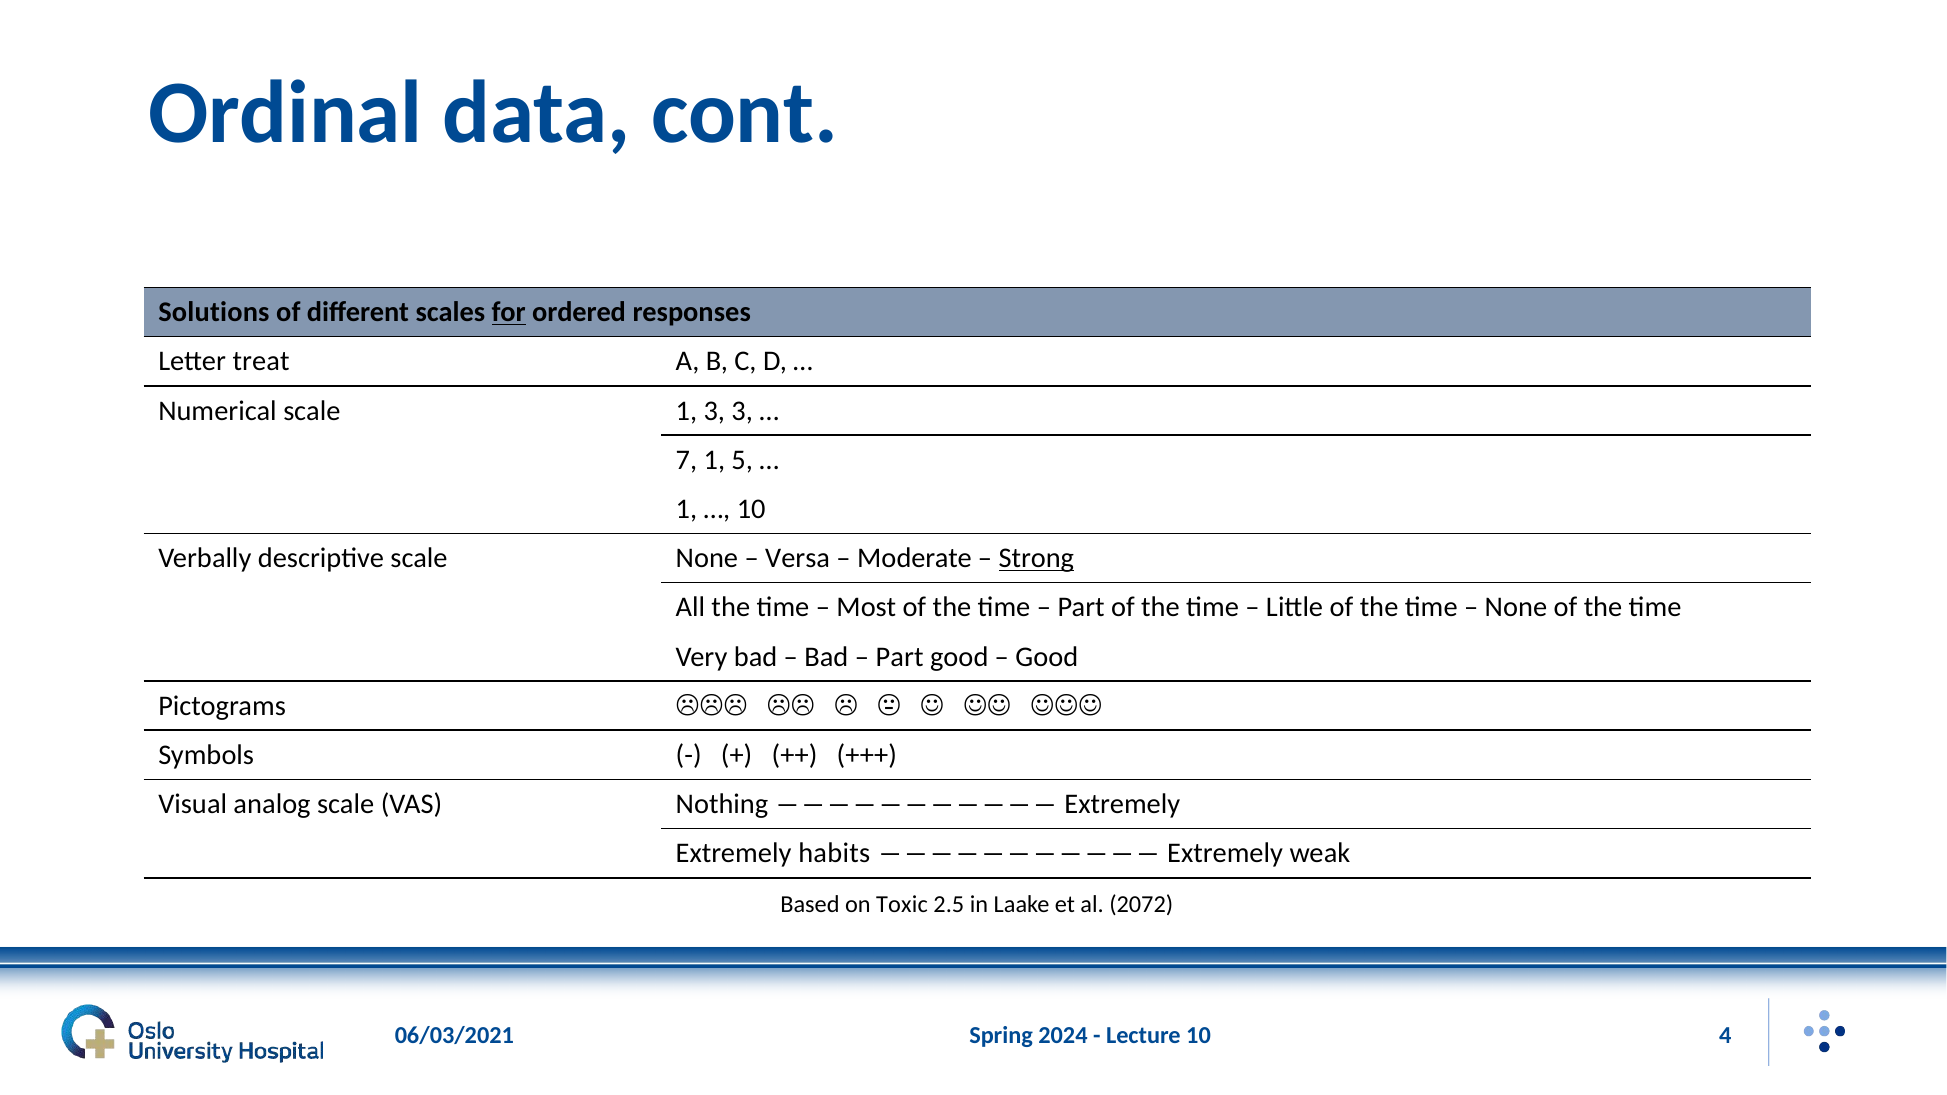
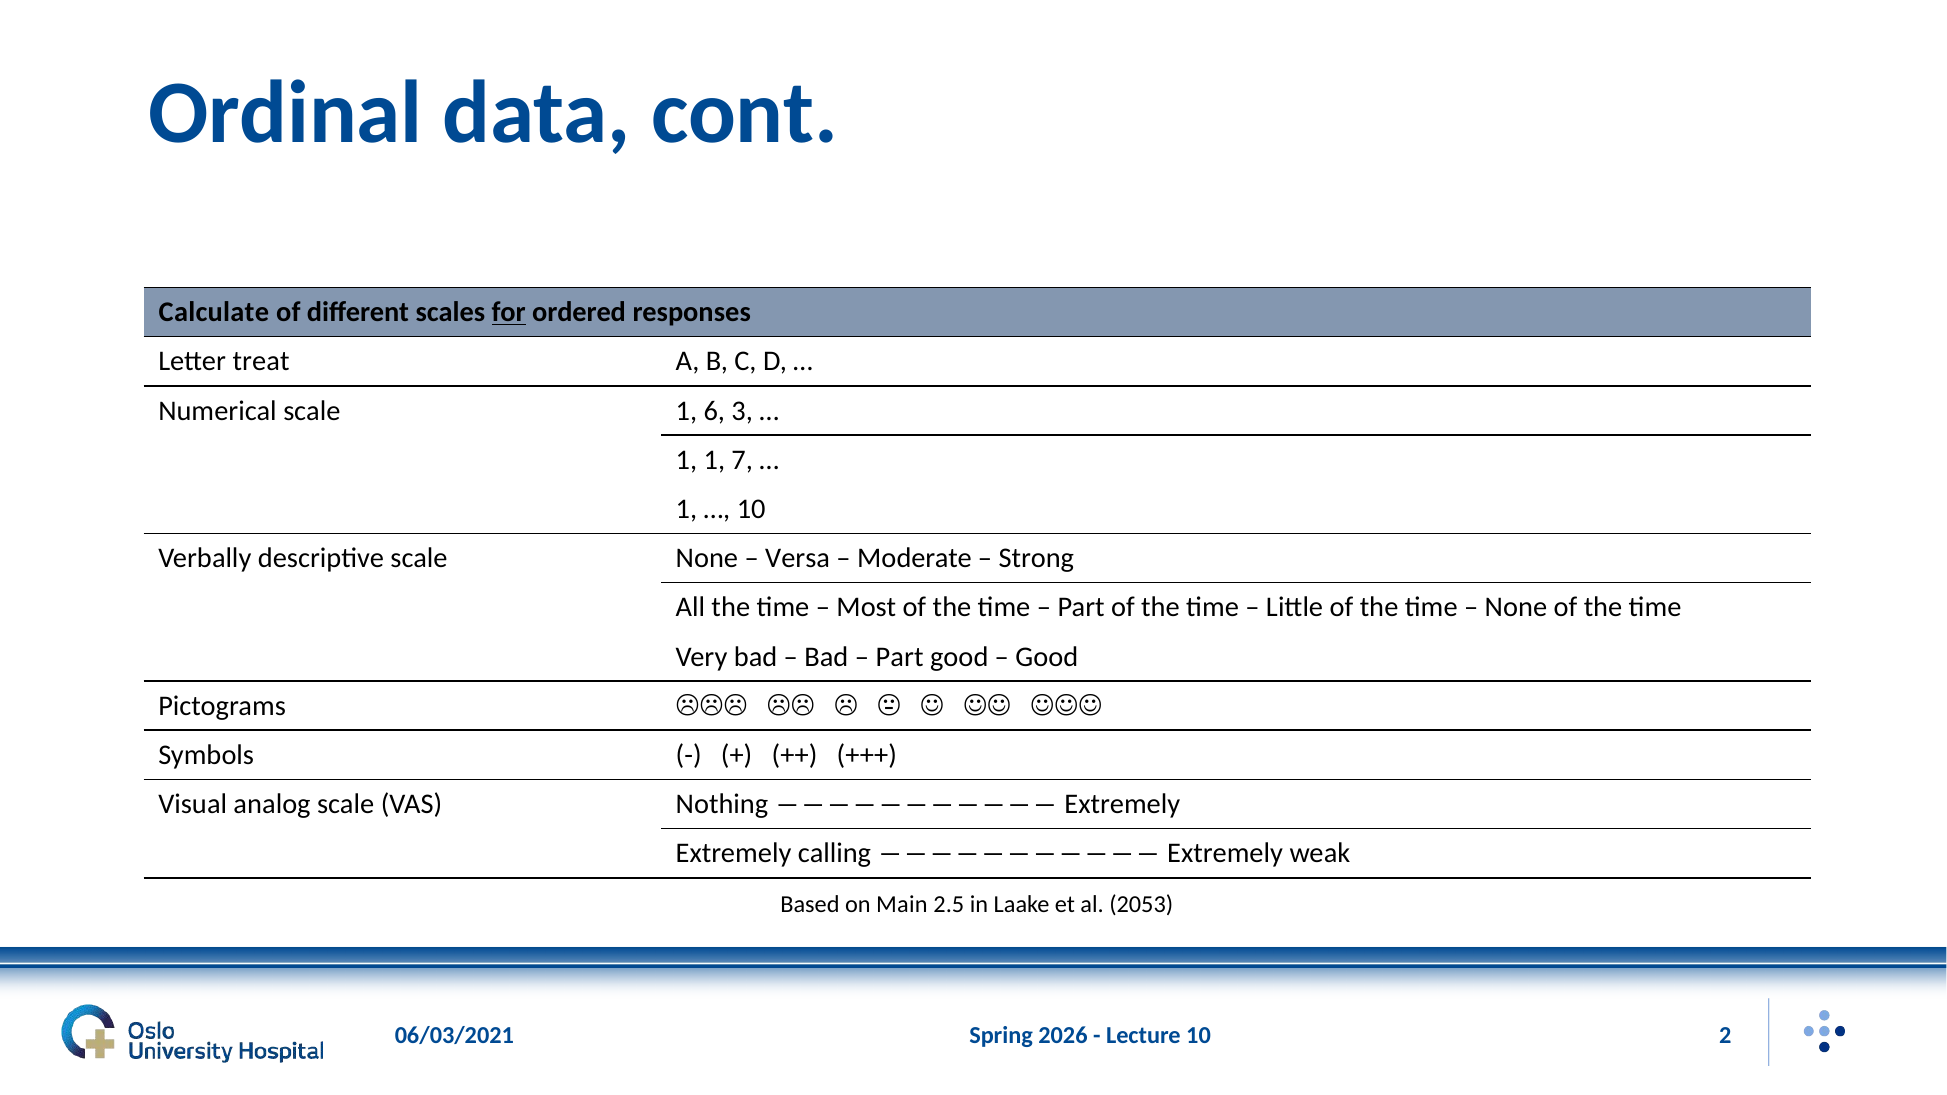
Solutions: Solutions -> Calculate (214, 312)
1 3: 3 -> 6 (714, 411)
7: 7 -> 1 (686, 460)
5: 5 -> 7 (742, 460)
Strong underline: present -> none (1036, 558)
habits: habits -> calling (834, 854)
Toxic: Toxic -> Main (902, 904)
2072: 2072 -> 2053 (1141, 904)
2024: 2024 -> 2026 (1063, 1035)
4: 4 -> 2 (1725, 1035)
